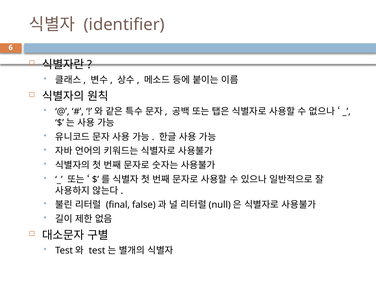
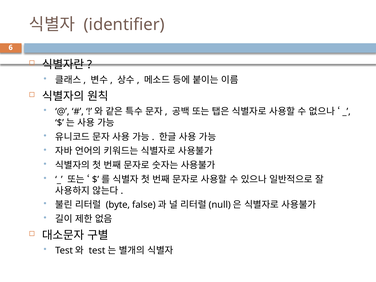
final: final -> byte (118, 205)
